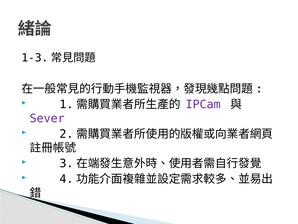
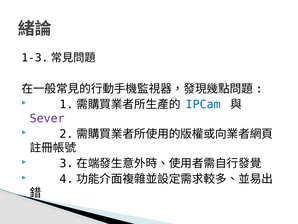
IPCam colour: purple -> blue (203, 104)
